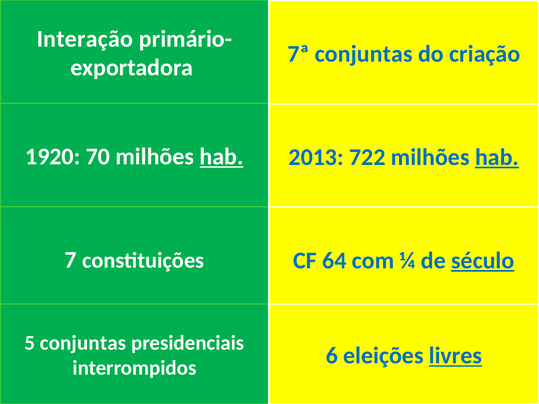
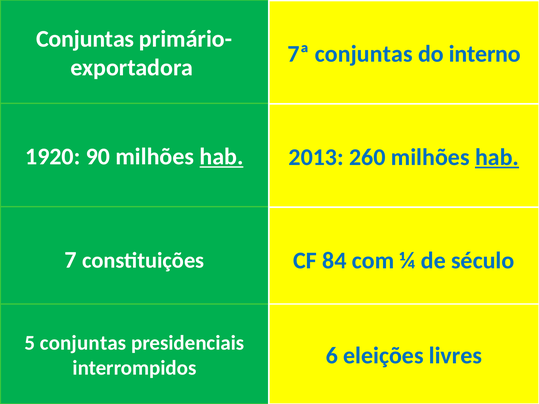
Interação: Interação -> Conjuntas (85, 39)
criação: criação -> interno (485, 54)
70: 70 -> 90 (98, 157)
722: 722 -> 260 (367, 157)
64: 64 -> 84 (334, 261)
século underline: present -> none (483, 261)
livres underline: present -> none (455, 356)
